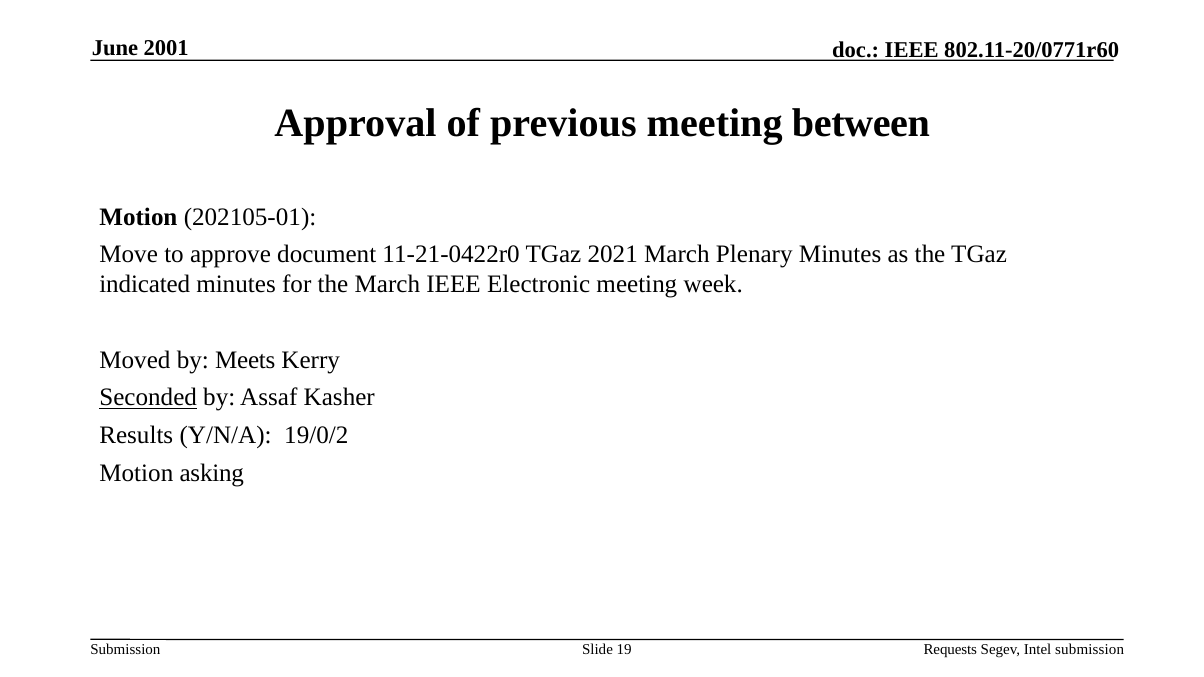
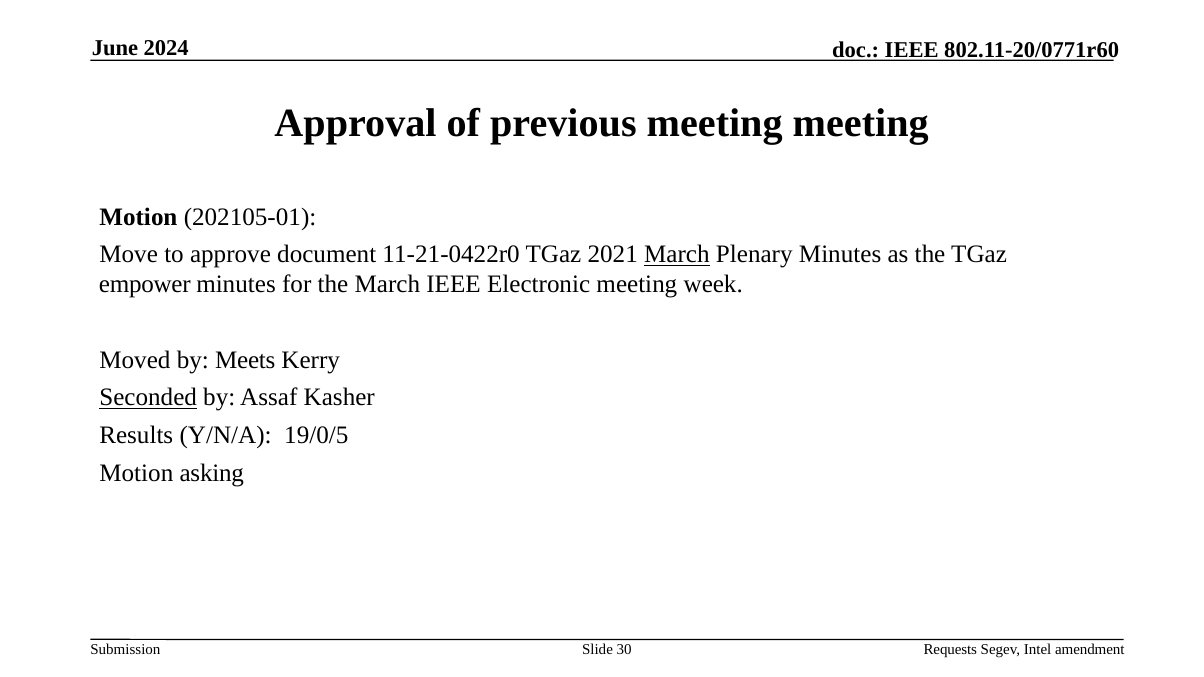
2001: 2001 -> 2024 (166, 48)
meeting between: between -> meeting (861, 123)
March underline: none -> present (677, 255)
indicated: indicated -> empower (145, 285)
19/0/2: 19/0/2 -> 19/0/5 (316, 435)
19: 19 -> 30 (624, 650)
Intel submission: submission -> amendment (1090, 650)
